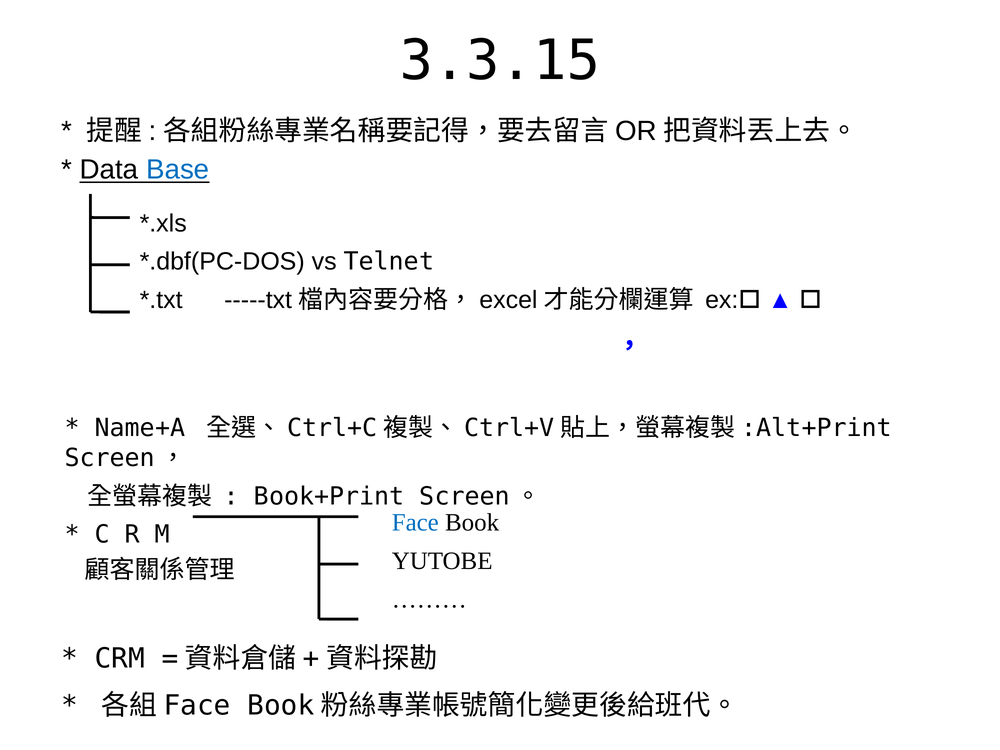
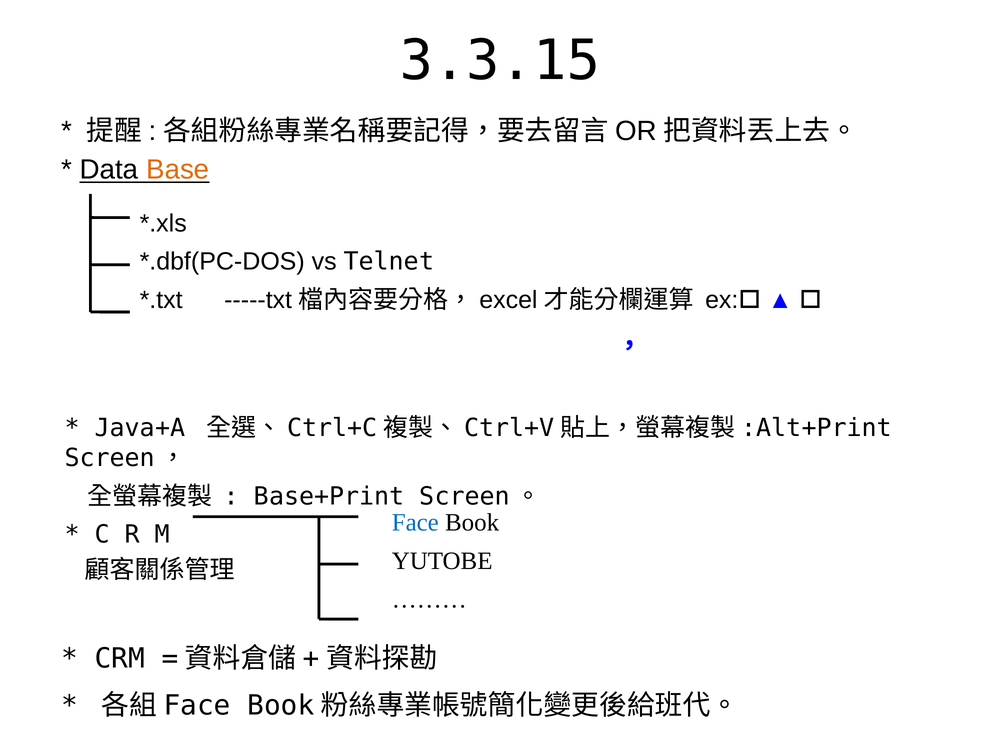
Base colour: blue -> orange (178, 170)
Name+A: Name+A -> Java+A (140, 428)
Book+Print: Book+Print -> Base+Print (329, 496)
